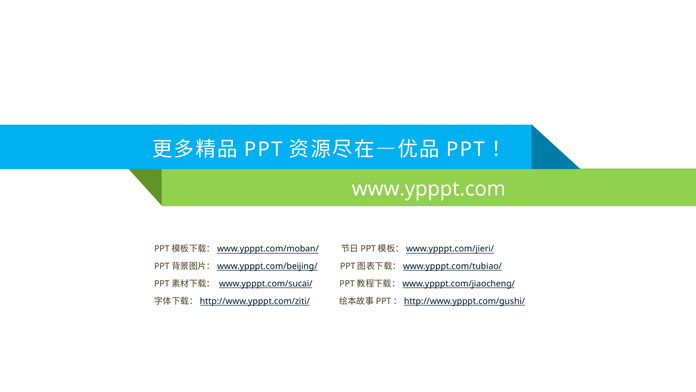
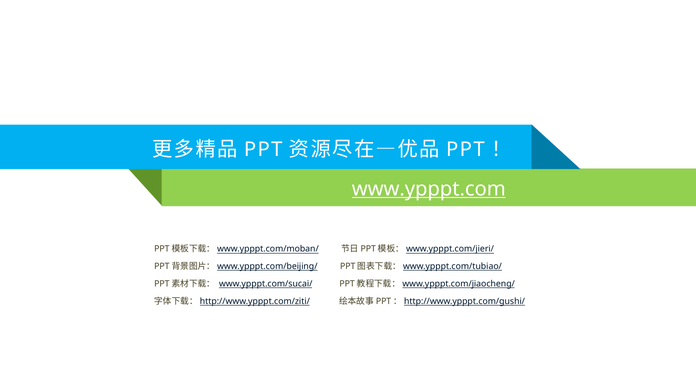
www.ypppt.com underline: none -> present (429, 189)
